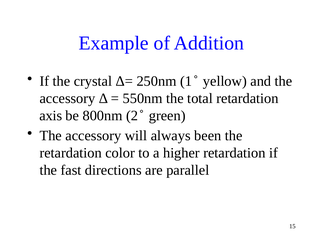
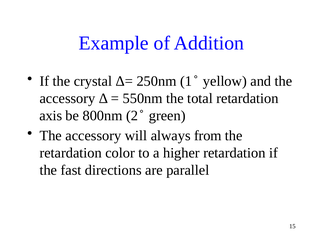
been: been -> from (208, 136)
